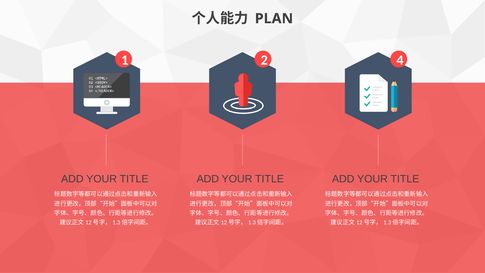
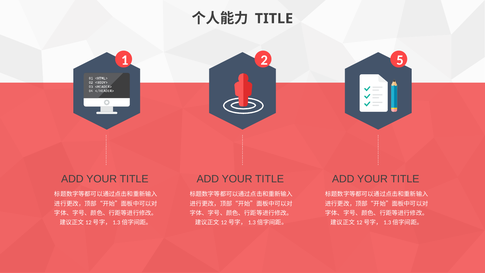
PLAN: PLAN -> TITLE (274, 19)
4: 4 -> 5 (400, 60)
